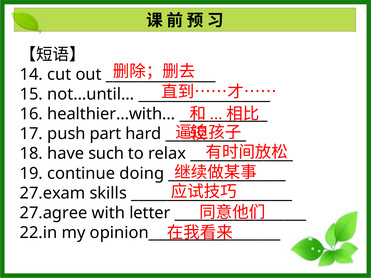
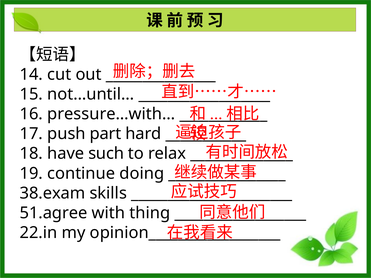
healthier…with…: healthier…with… -> pressure…with… (111, 114)
27.exam: 27.exam -> 38.exam (52, 193)
27.agree: 27.agree -> 51.agree (54, 213)
letter: letter -> thing (150, 213)
